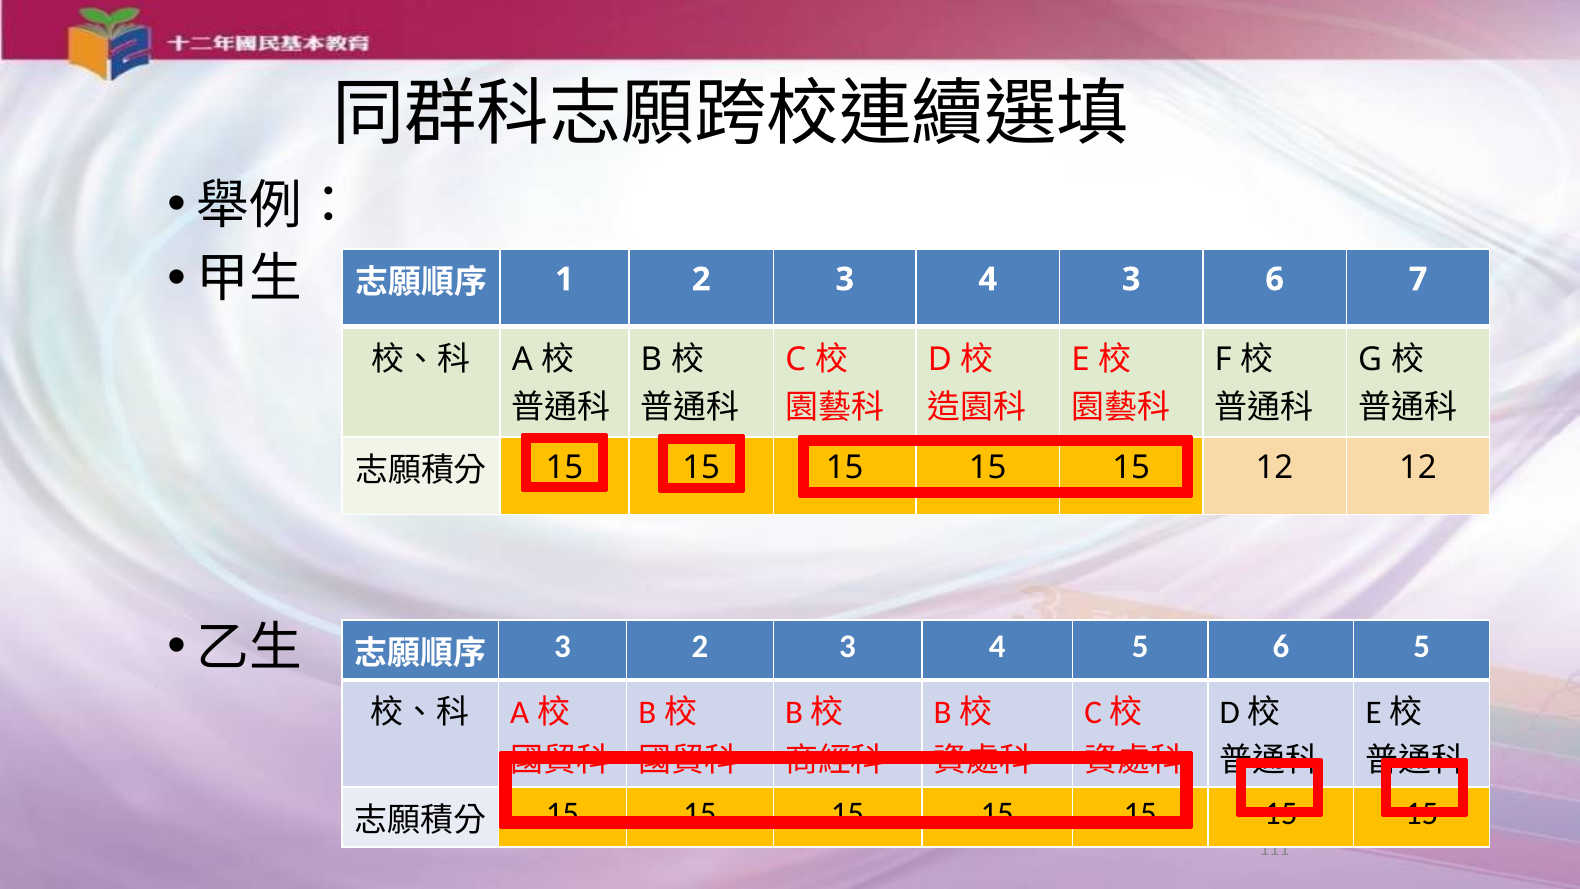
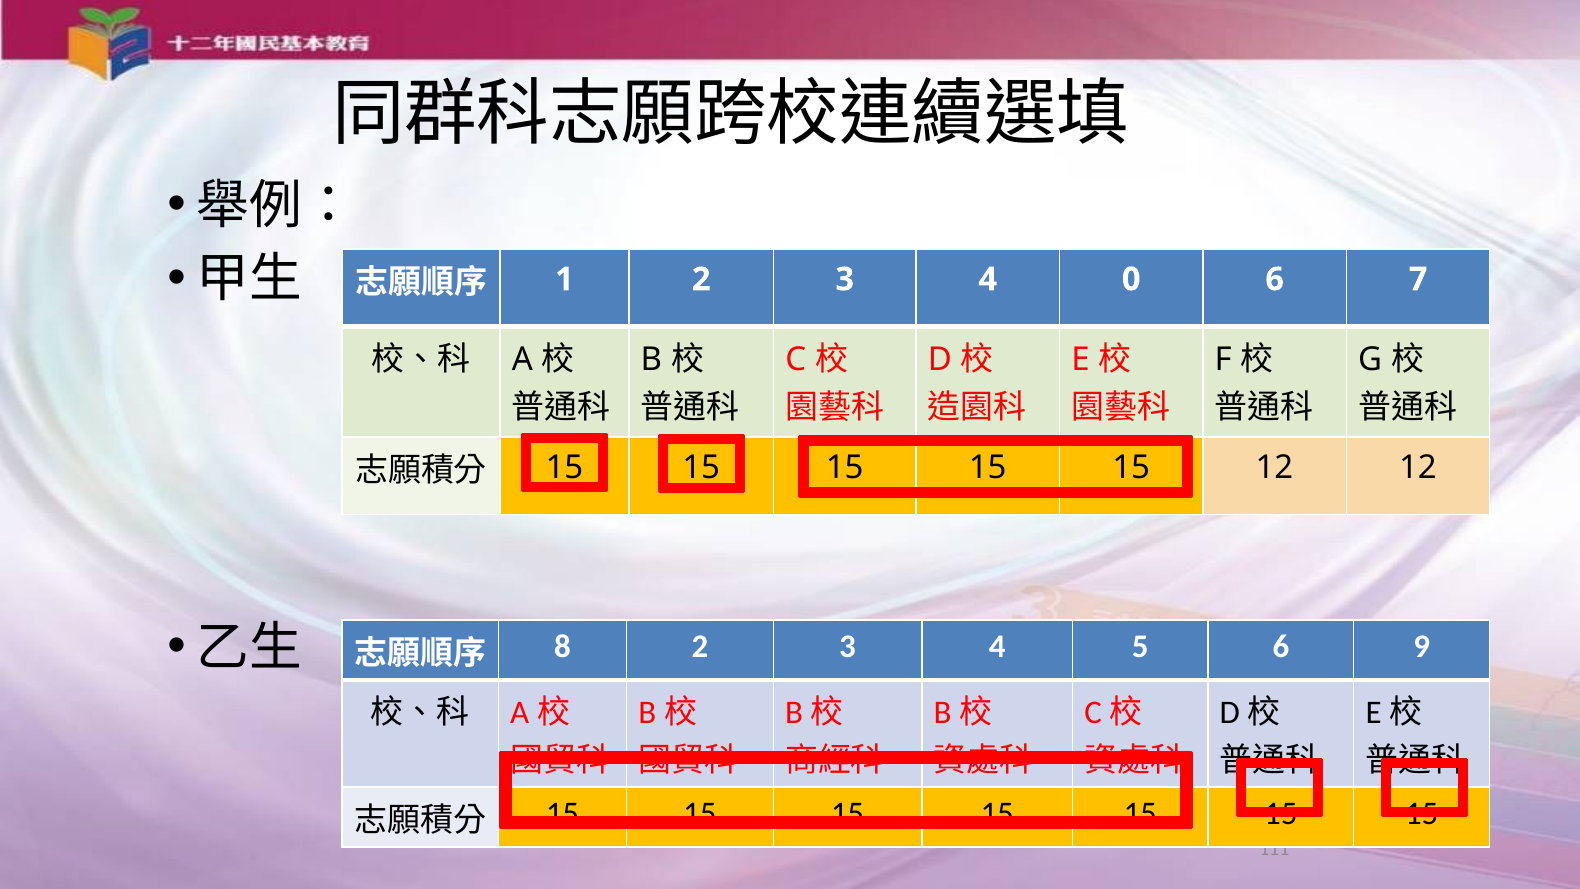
4 3: 3 -> 0 (1131, 279)
3: 3 -> 8 (562, 646)
6 5: 5 -> 9 (1422, 646)
